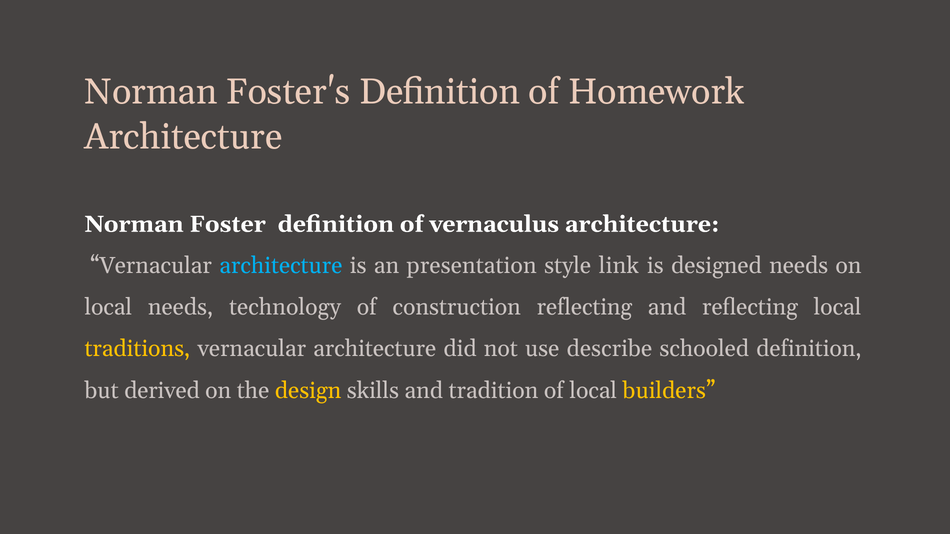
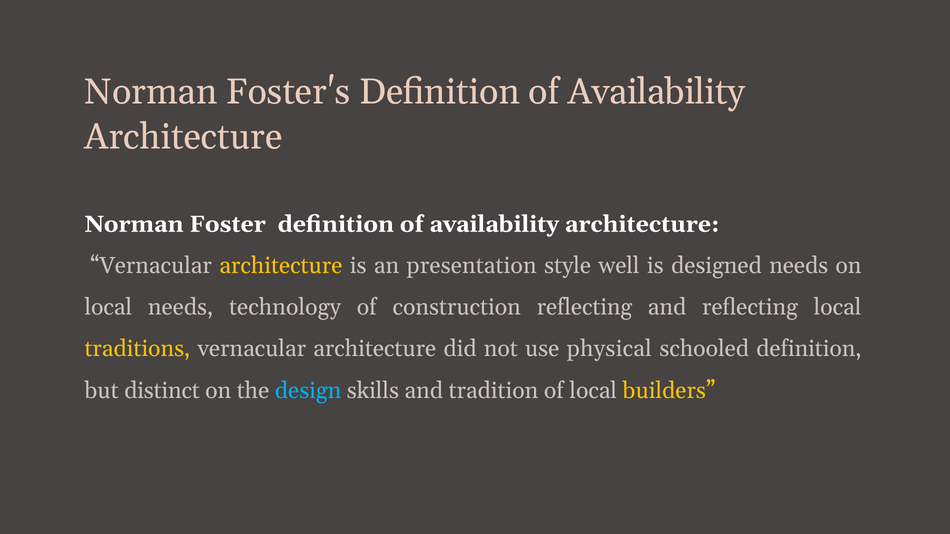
Foster's Definition of Homework: Homework -> Availability (656, 92)
Foster definition of vernaculus: vernaculus -> availability (494, 224)
architecture colour: light blue -> yellow (281, 266)
link: link -> well (619, 266)
describe: describe -> physical (609, 349)
derived: derived -> distinct (162, 391)
design colour: yellow -> light blue (308, 391)
